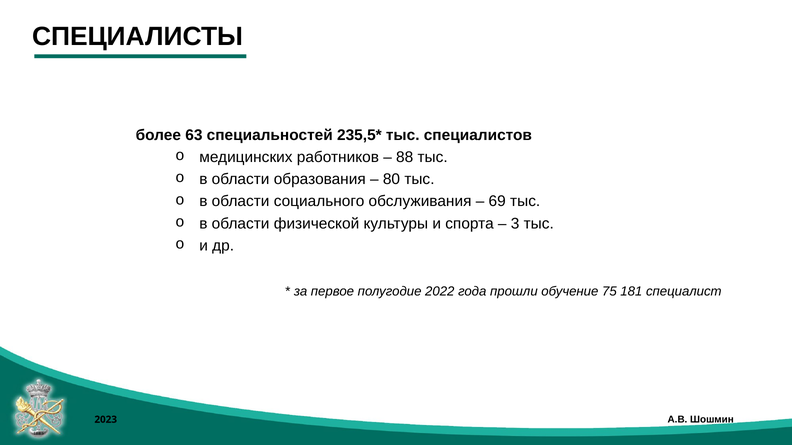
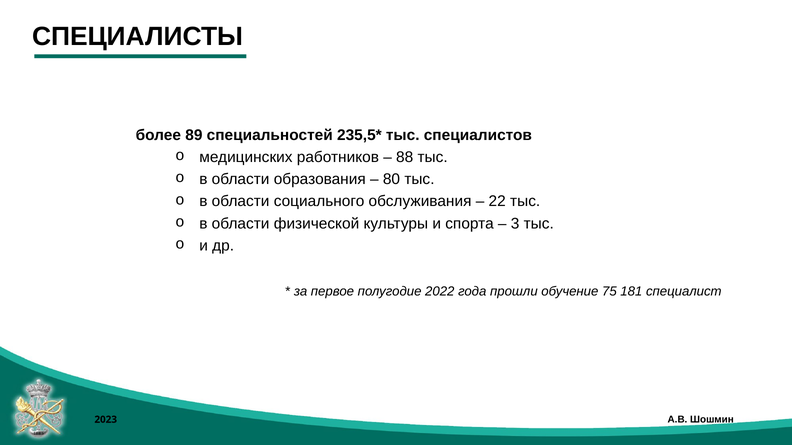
63: 63 -> 89 (194, 135)
69: 69 -> 22 (497, 202)
